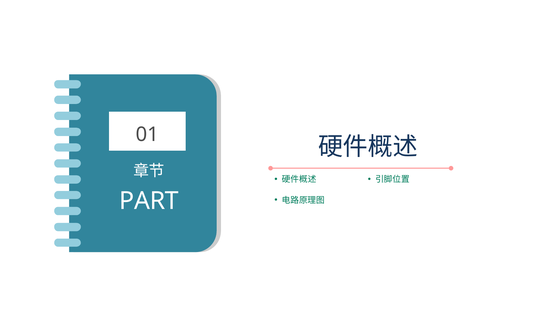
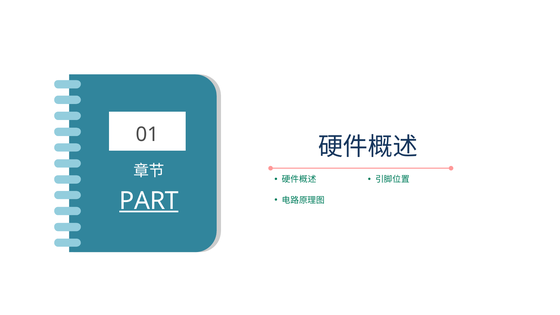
PART underline: none -> present (149, 201)
